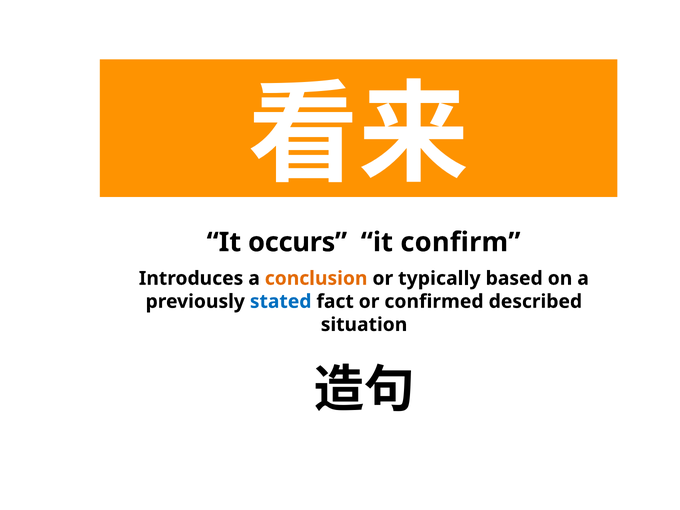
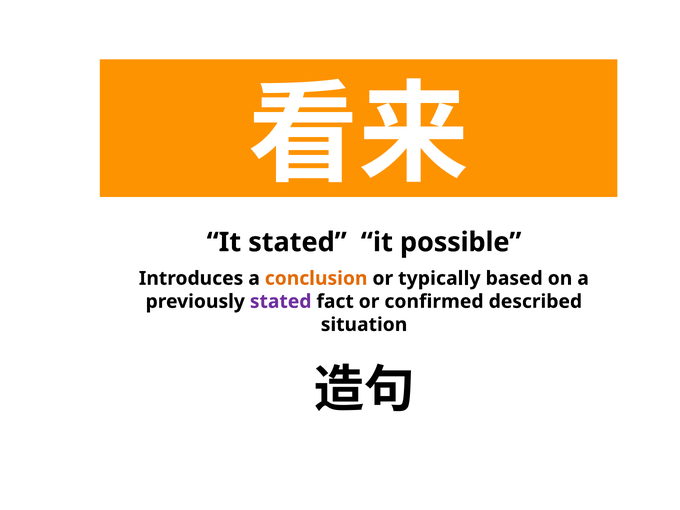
It occurs: occurs -> stated (297, 242)
confirm: confirm -> possible (461, 242)
stated colour: blue -> purple (281, 302)
